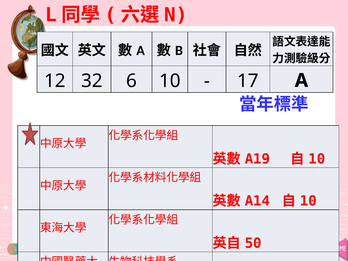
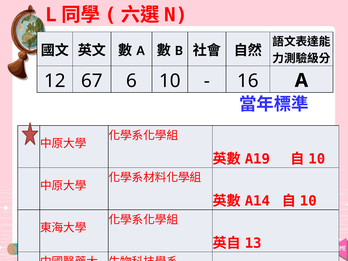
32: 32 -> 67 (92, 81)
17: 17 -> 16 (248, 81)
50: 50 -> 13 (253, 243)
